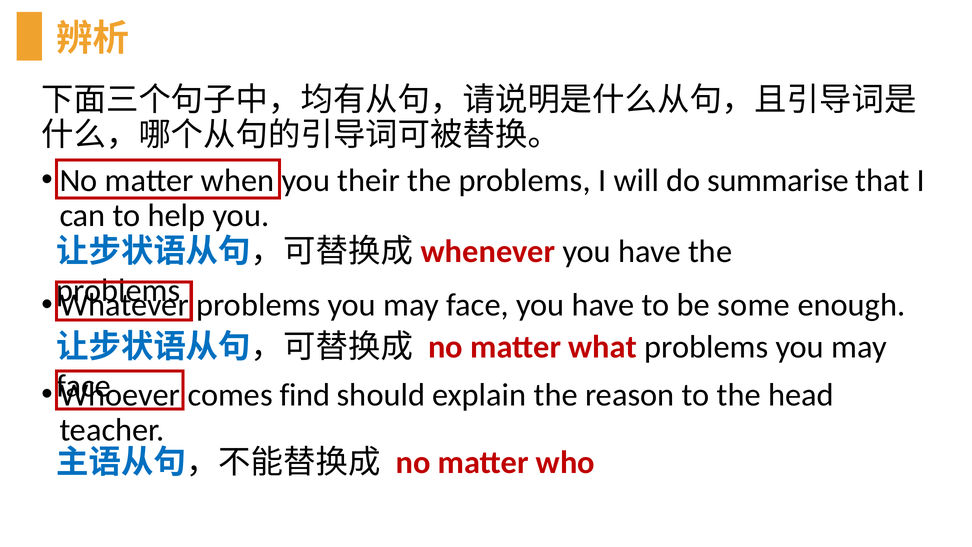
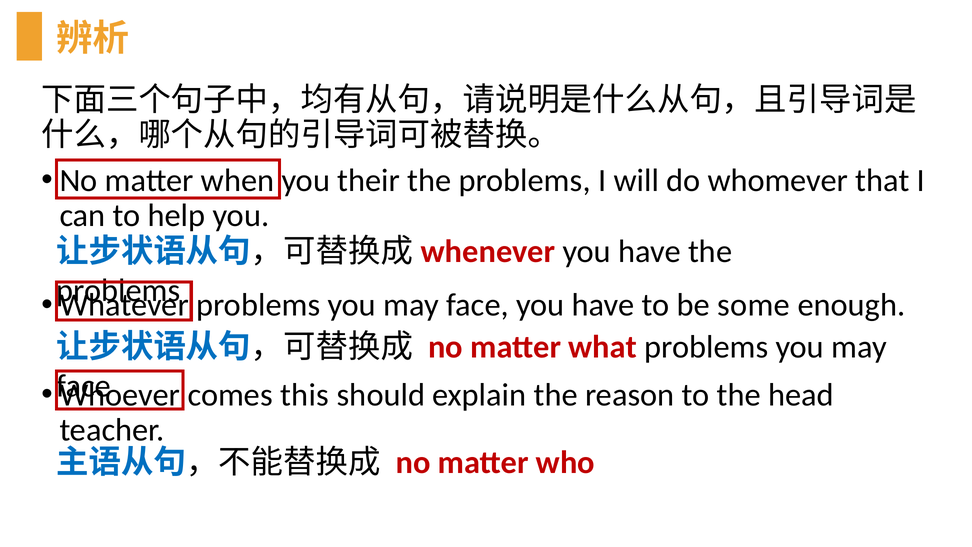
summarise: summarise -> whomever (778, 180)
find: find -> this (305, 395)
